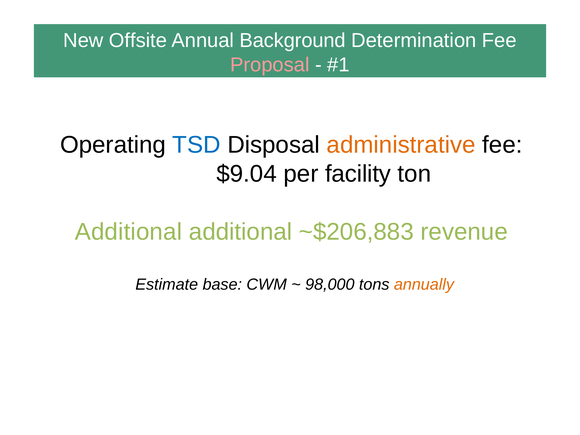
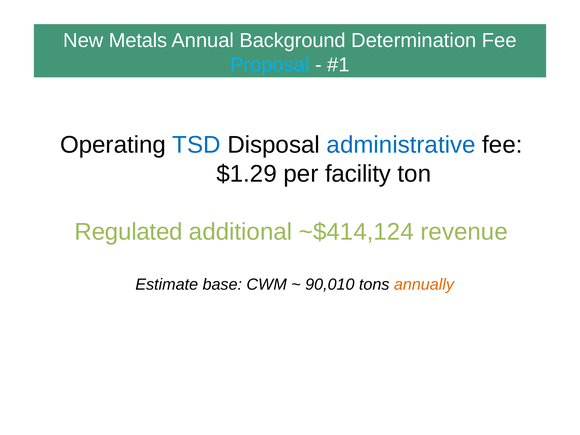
Offsite: Offsite -> Metals (138, 41)
Proposal colour: pink -> light blue (270, 65)
administrative colour: orange -> blue (401, 145)
$9.04: $9.04 -> $1.29 (247, 174)
Additional: Additional -> Regulated (129, 232)
~$206,883: ~$206,883 -> ~$414,124 (356, 232)
98,000: 98,000 -> 90,010 (330, 284)
